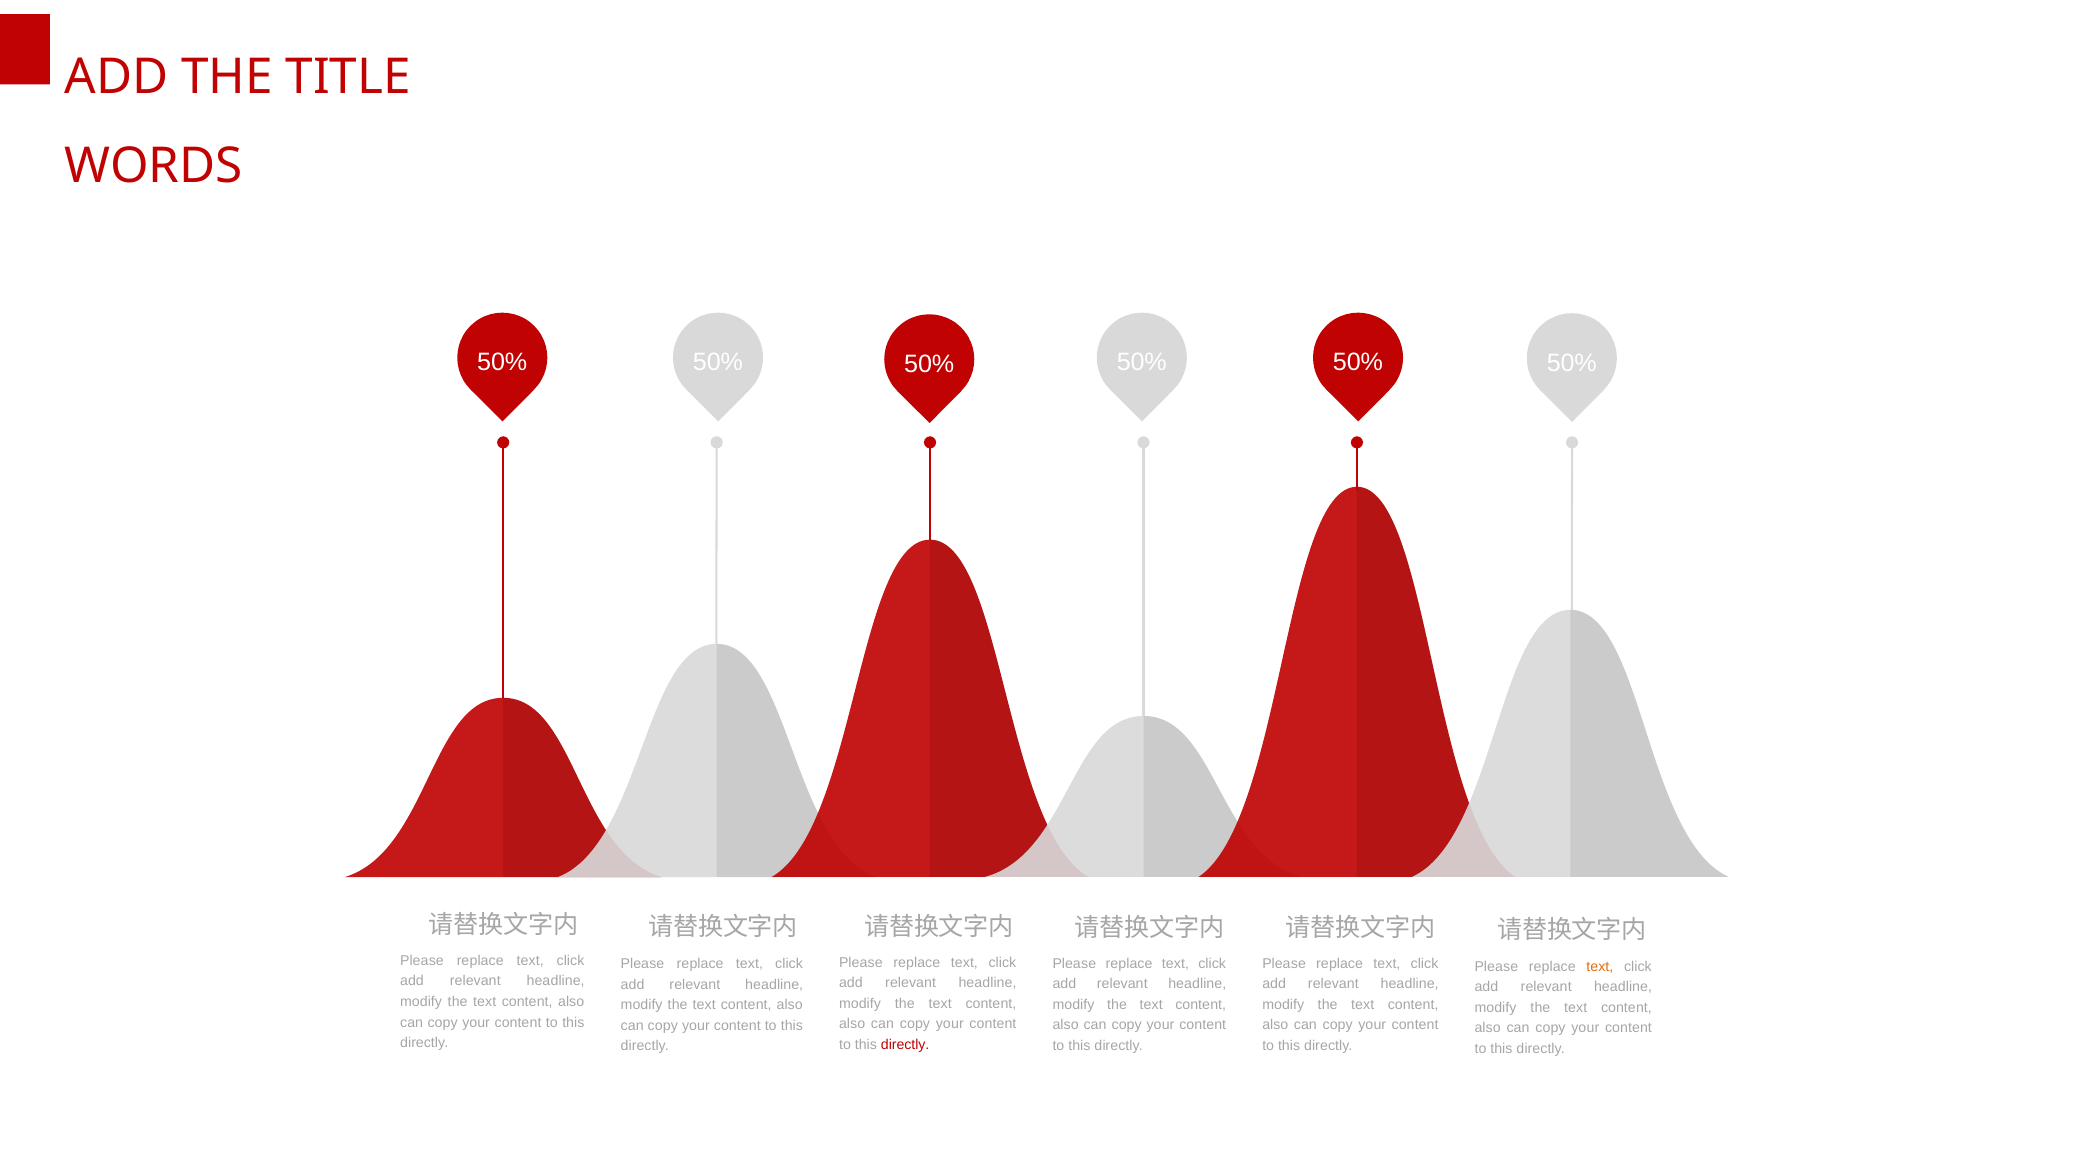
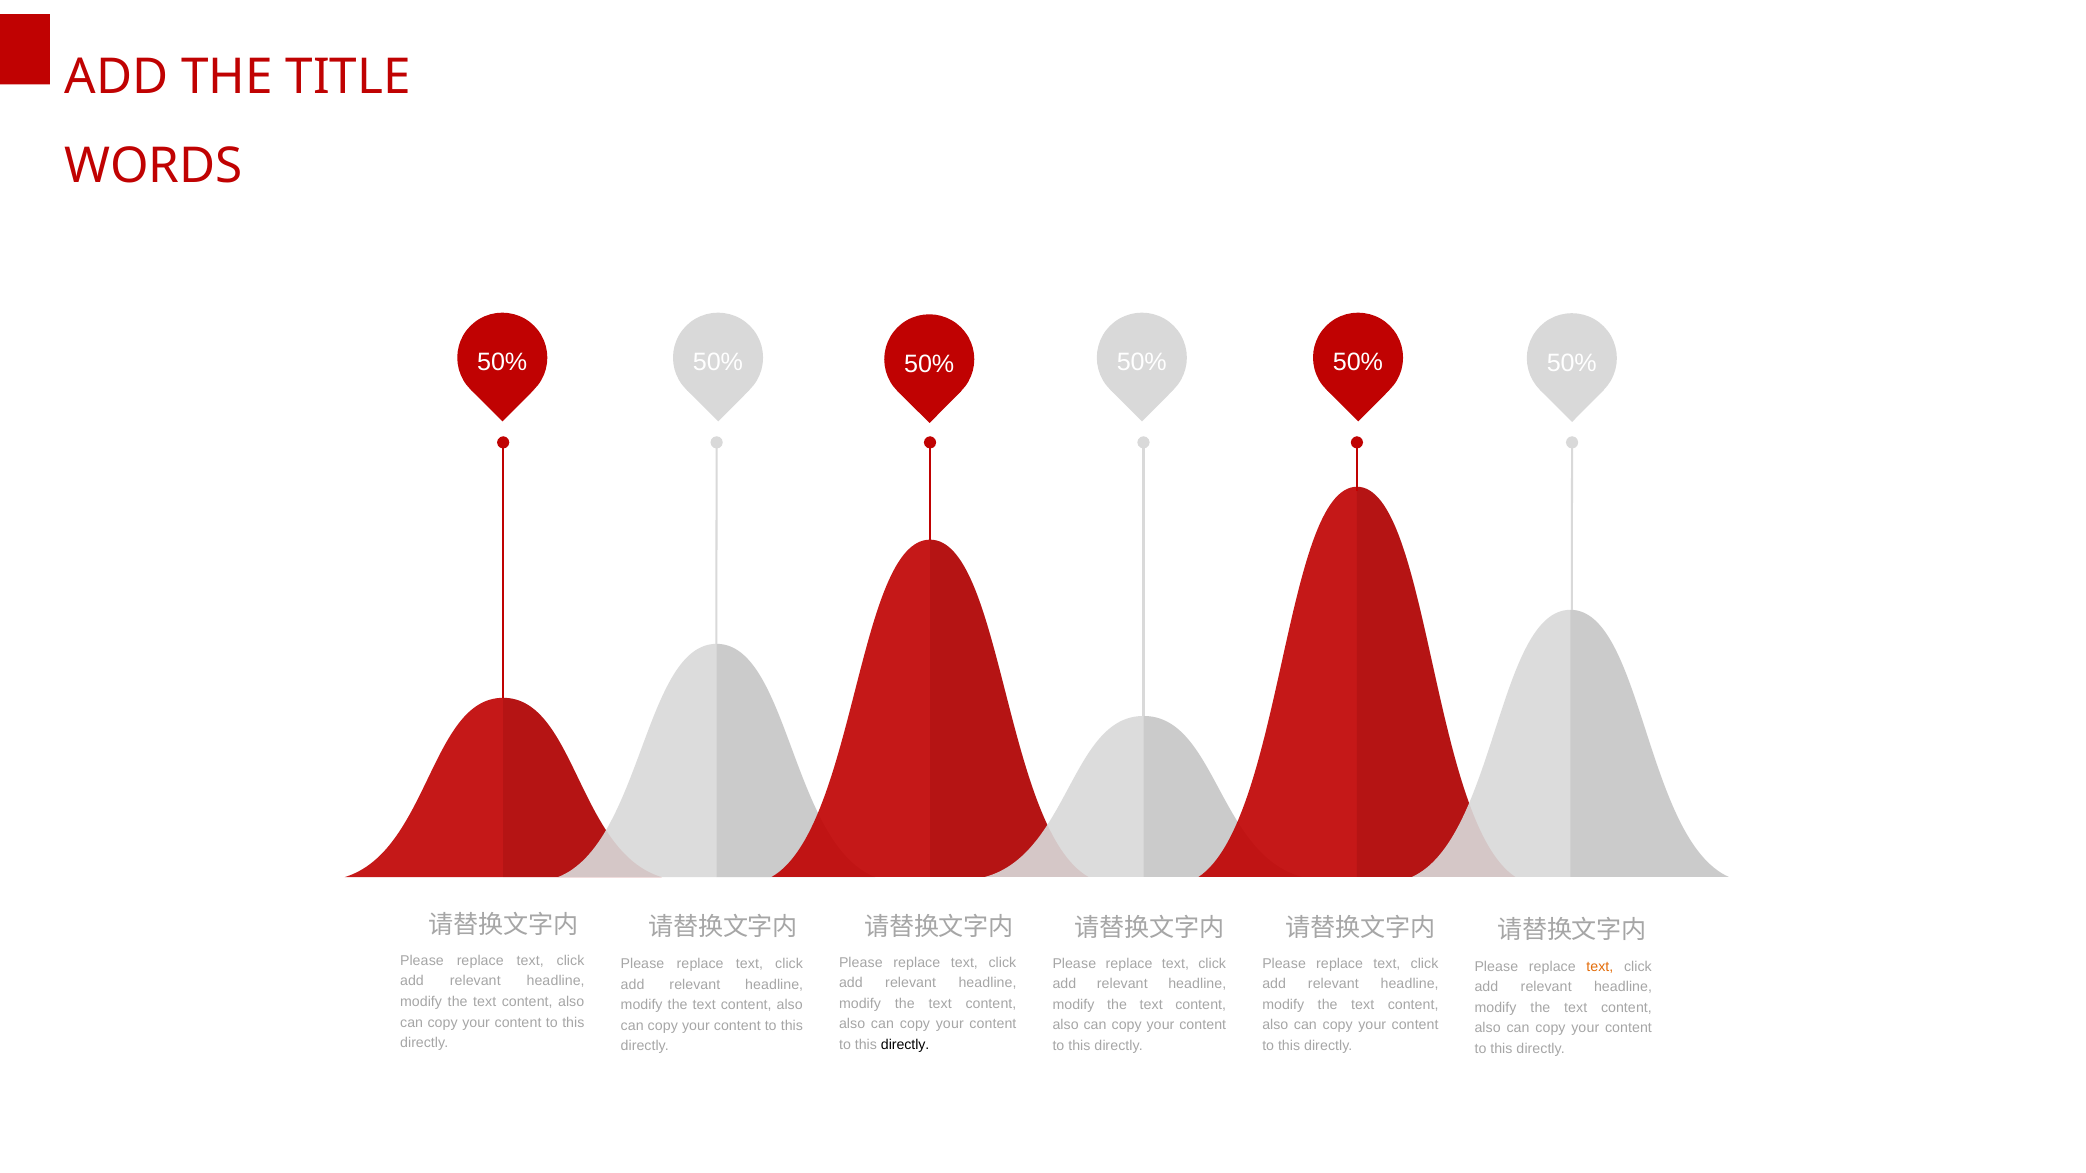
directly colour: red -> black (905, 1045)
